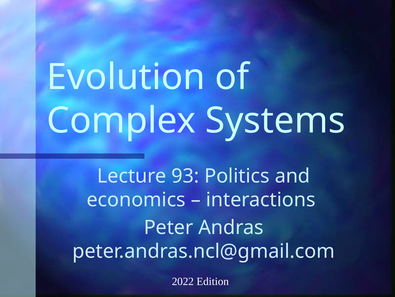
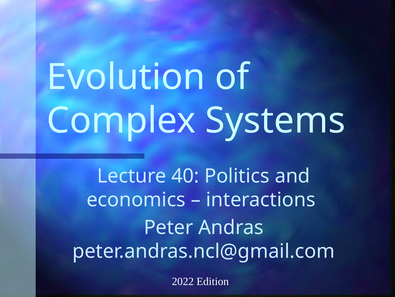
93: 93 -> 40 (185, 176)
